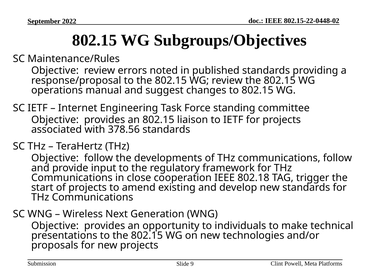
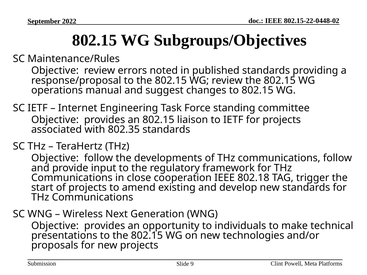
378.56: 378.56 -> 802.35 (124, 130)
